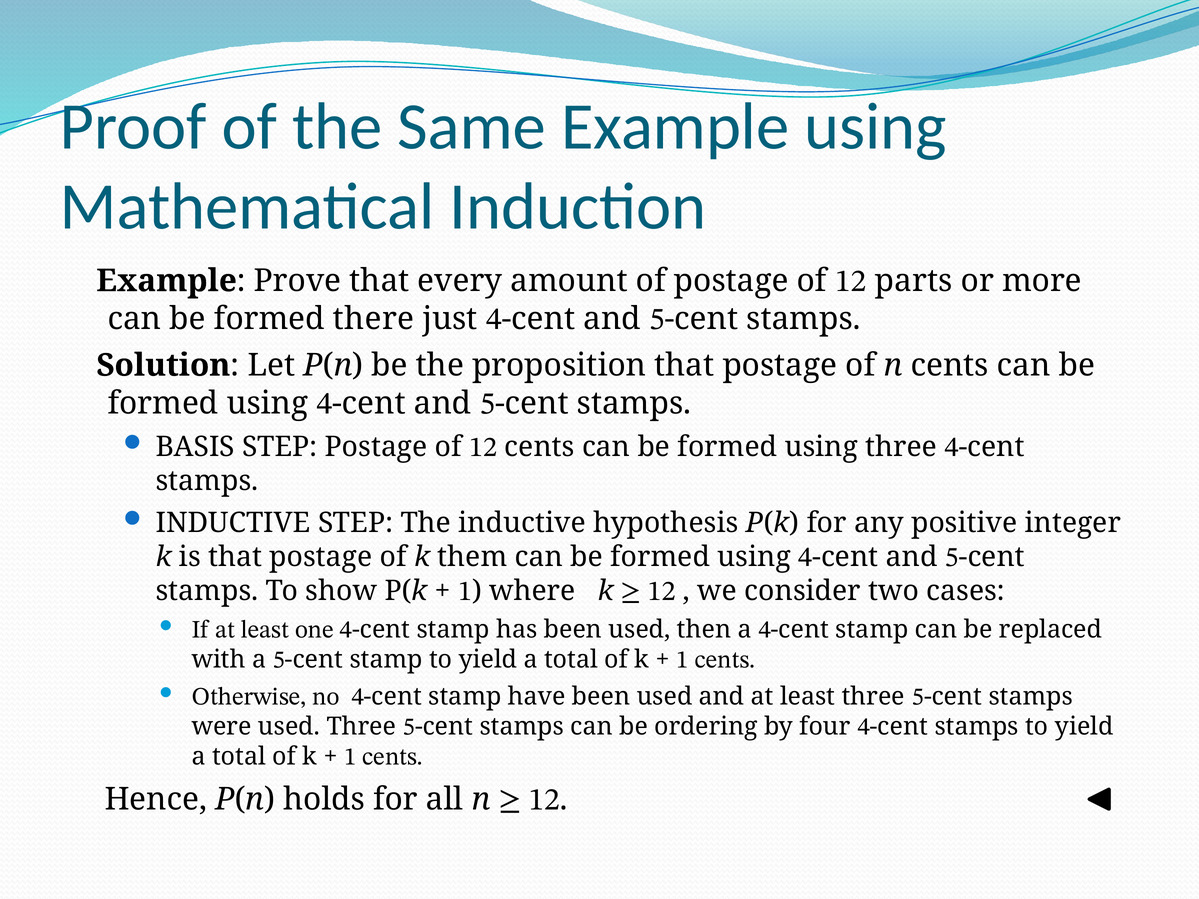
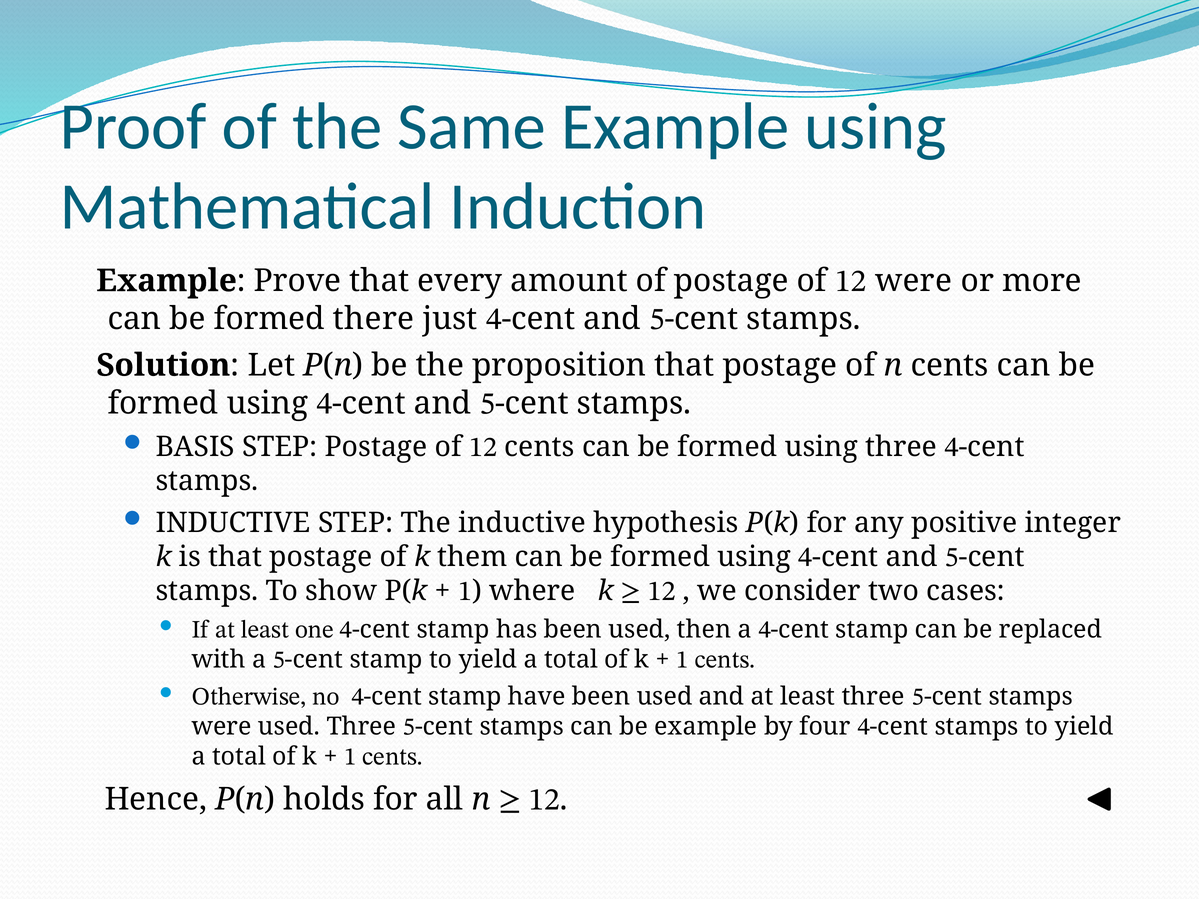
parts: parts -> were (914, 281)
be ordering: ordering -> example (706, 727)
